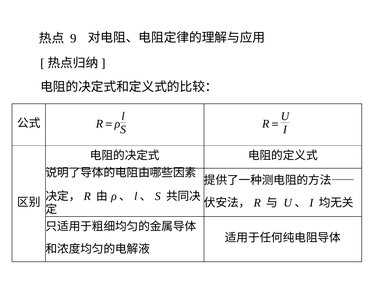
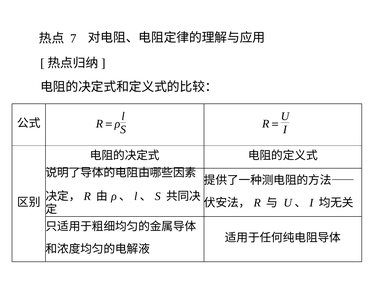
9: 9 -> 7 (73, 39)
